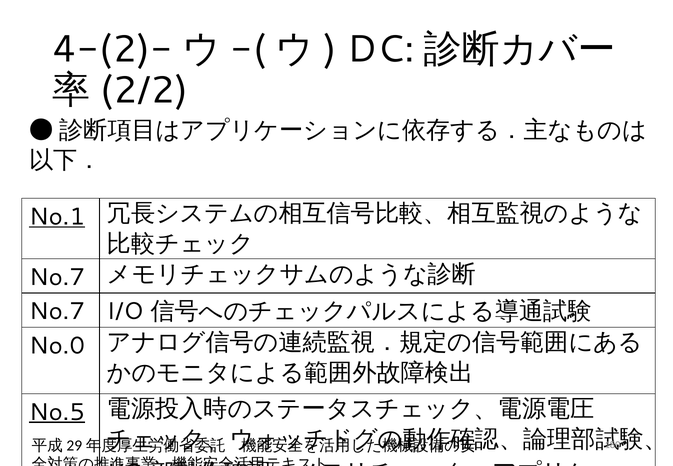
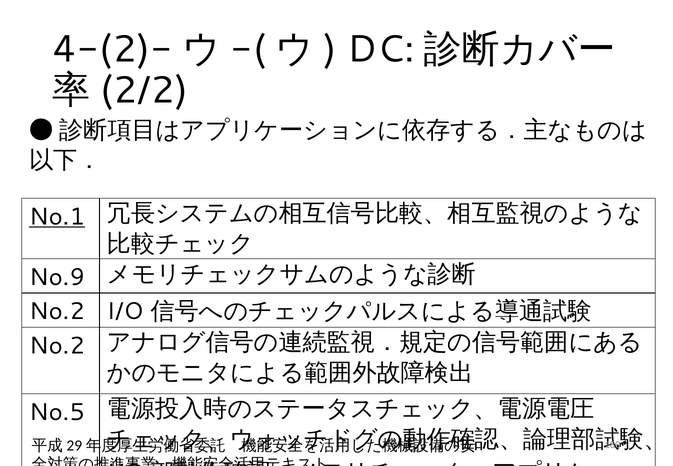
No.7: No.7 -> No.9 (57, 277)
No.7: No.7 -> No.2 (57, 311)
No.0: No.0 -> No.2 (57, 346)
No.5 underline: present -> none (57, 412)
